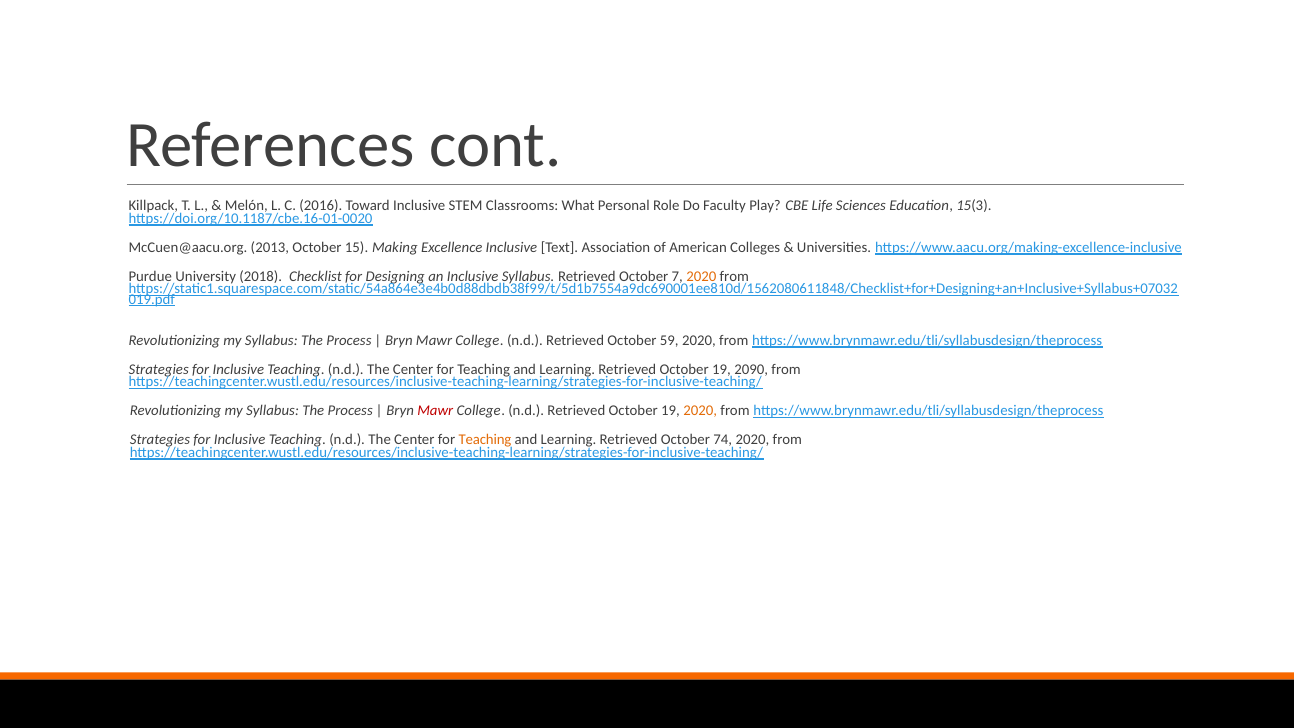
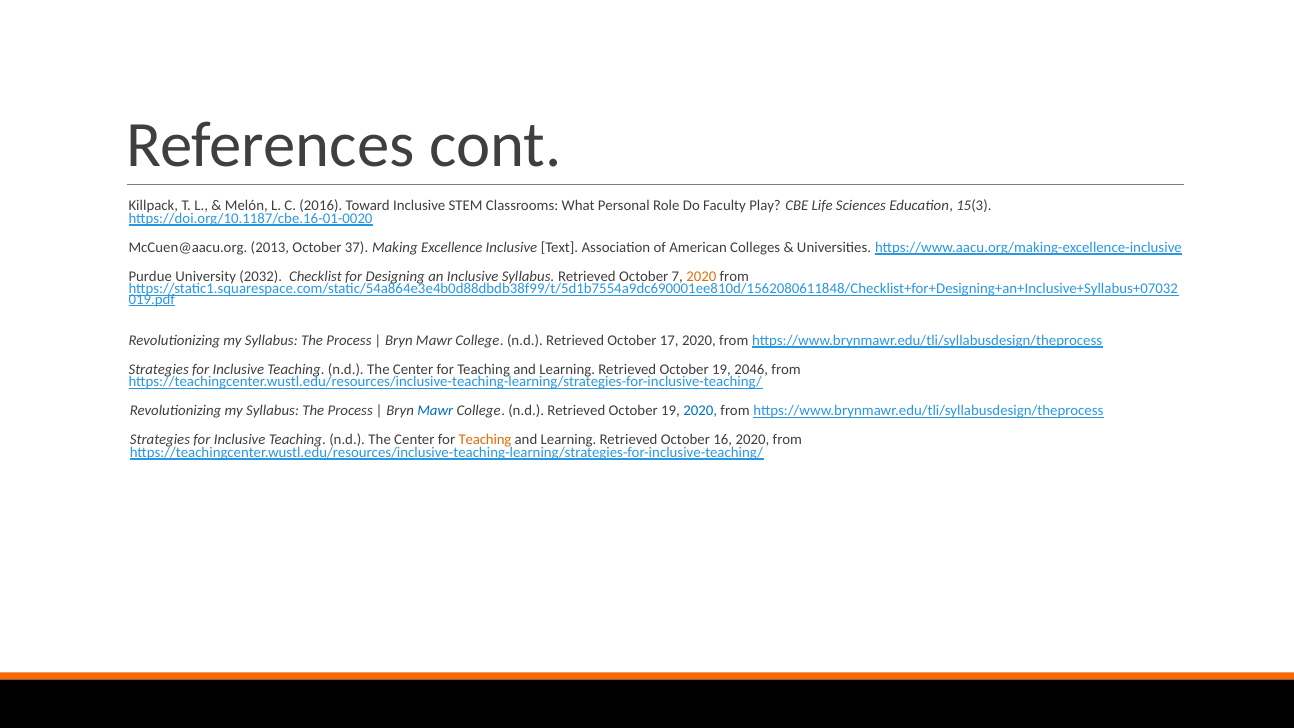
15: 15 -> 37 (357, 248)
2018: 2018 -> 2032 (261, 276)
59: 59 -> 17 (669, 341)
2090: 2090 -> 2046 (751, 369)
Mawr colour: red -> blue (435, 411)
2020 colour: orange -> blue (700, 411)
74: 74 -> 16 (723, 440)
